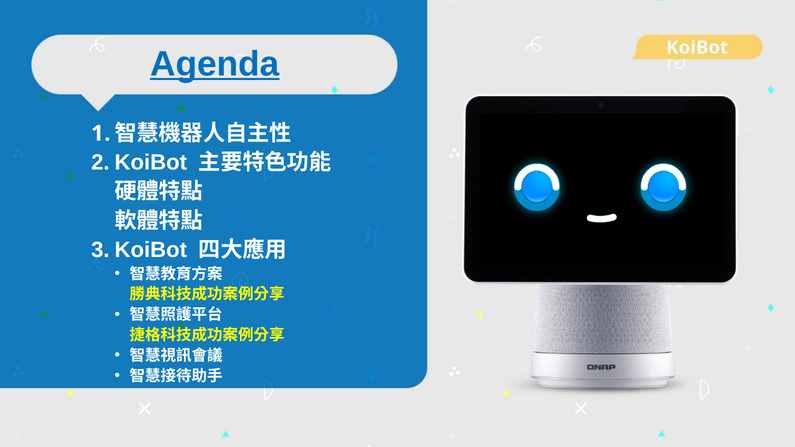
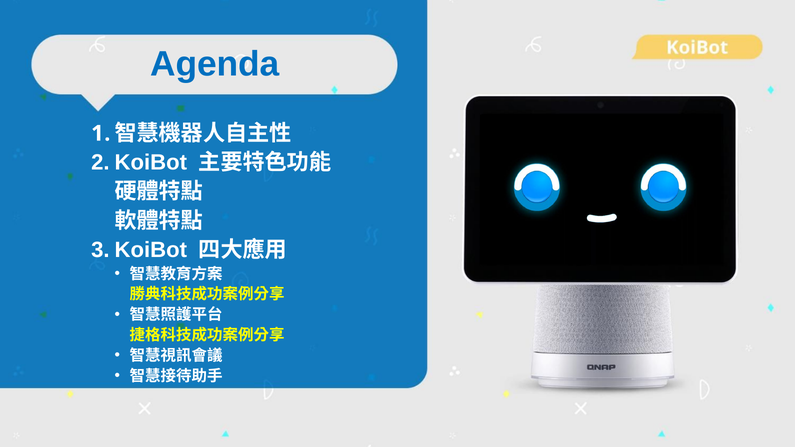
Agenda underline: present -> none (215, 64)
